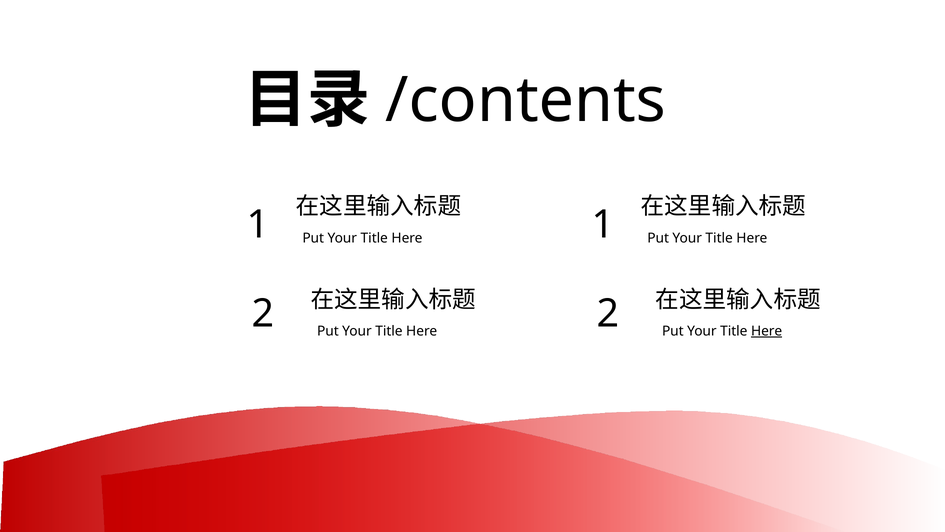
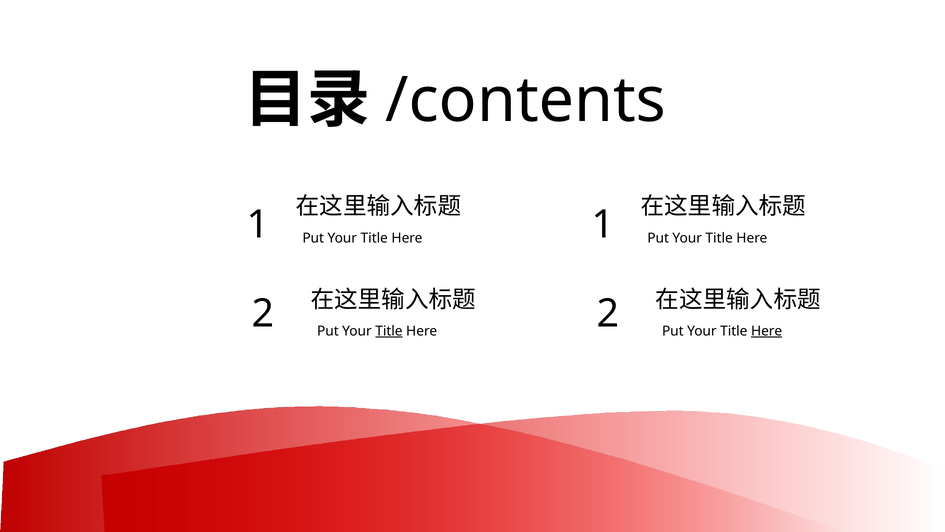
Title underline: none -> present (389, 331)
